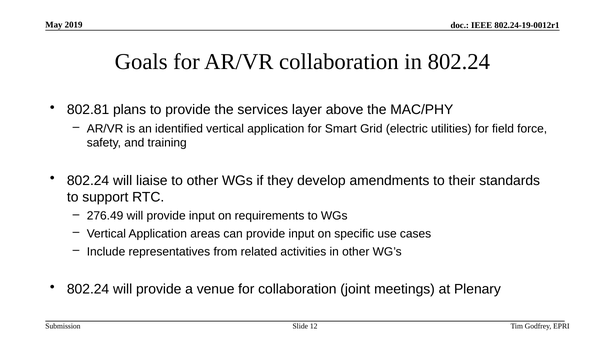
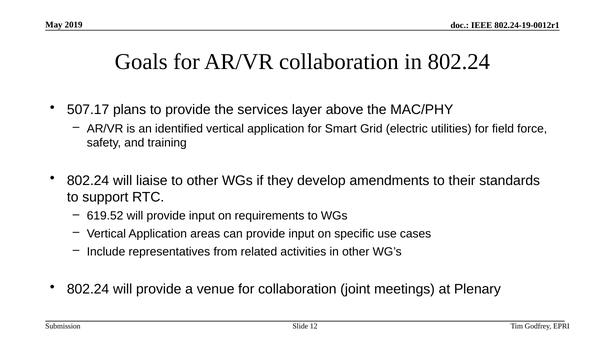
802.81: 802.81 -> 507.17 (88, 110)
276.49: 276.49 -> 619.52 (105, 216)
